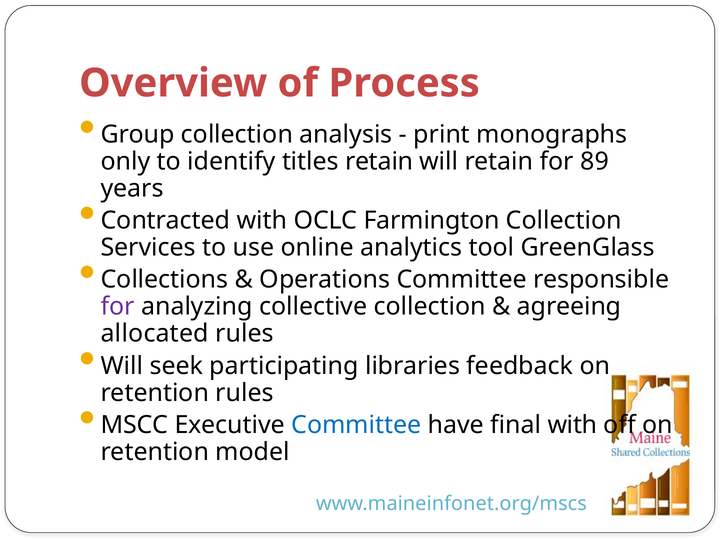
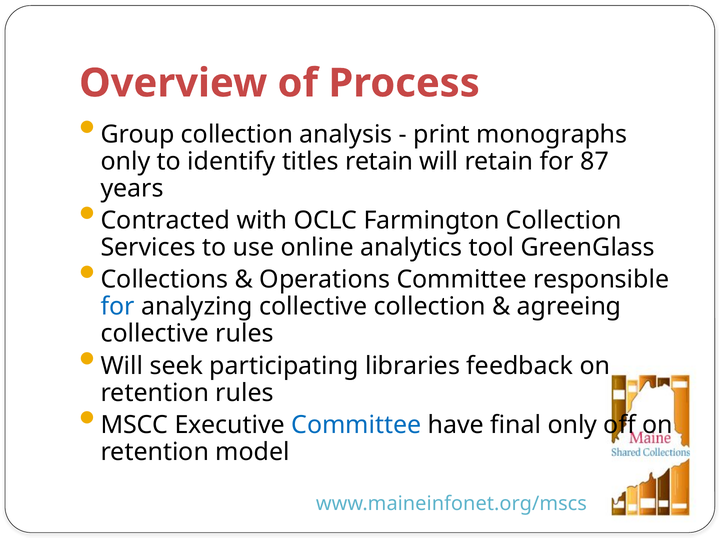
89: 89 -> 87 (595, 161)
for colour: purple -> blue (118, 307)
allocated: allocated -> collective (155, 334)
final with: with -> only (572, 425)
